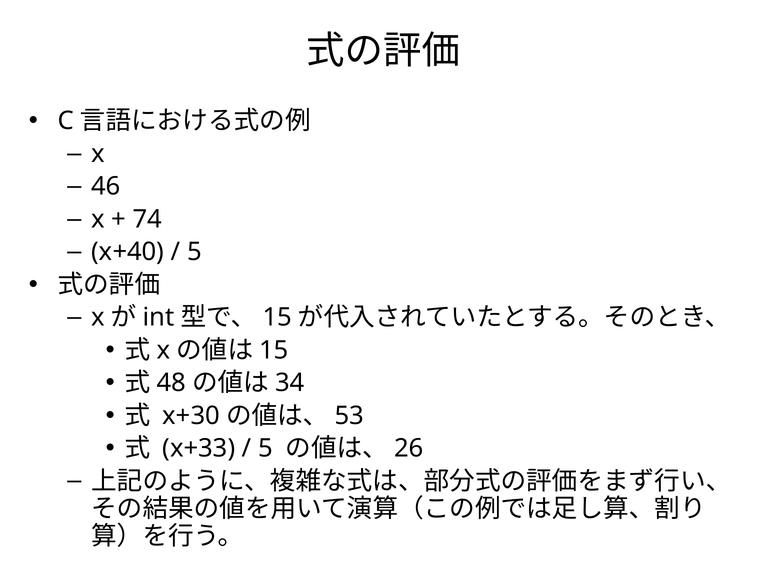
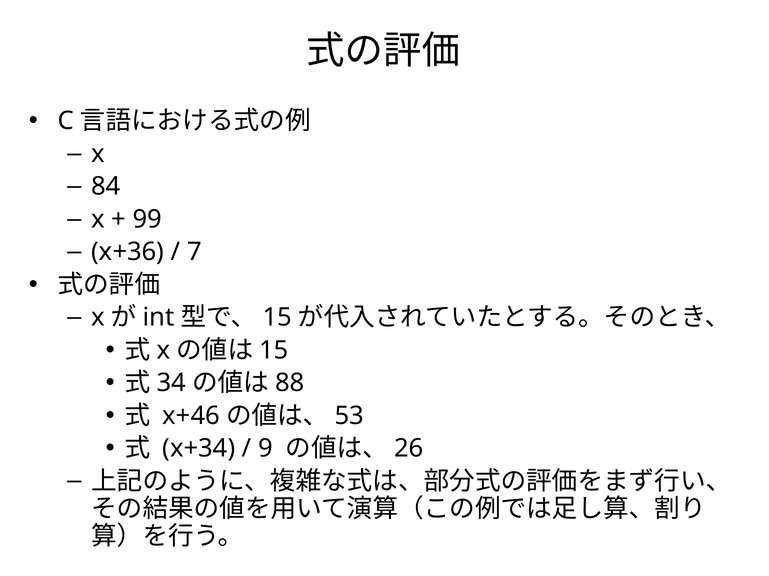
46: 46 -> 84 (106, 187)
74: 74 -> 99 (147, 219)
x+40: x+40 -> x+36 (128, 252)
5: 5 -> 7 (194, 252)
48: 48 -> 34 (171, 383)
34: 34 -> 88 (290, 383)
x+30: x+30 -> x+46 (191, 416)
x+33: x+33 -> x+34 (199, 449)
5: 5 -> 9 (265, 449)
